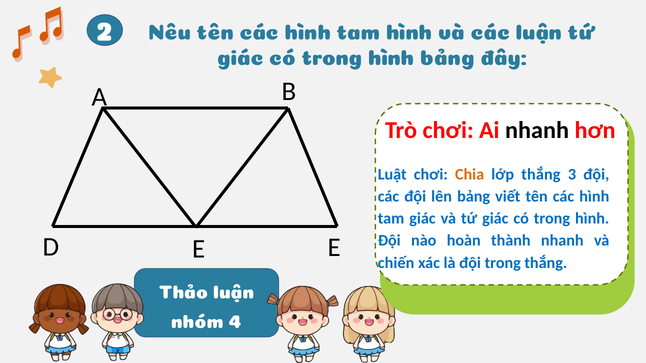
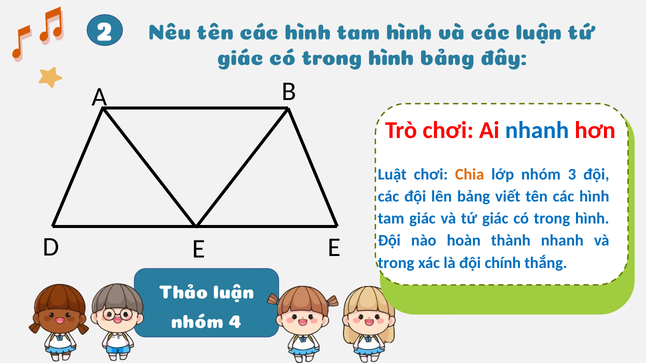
nhanh colour: black -> blue (537, 130)
lớp thắng: thắng -> nhóm (541, 175)
chiến: chiến -> trong (396, 263)
đội trong: trong -> chính (503, 263)
